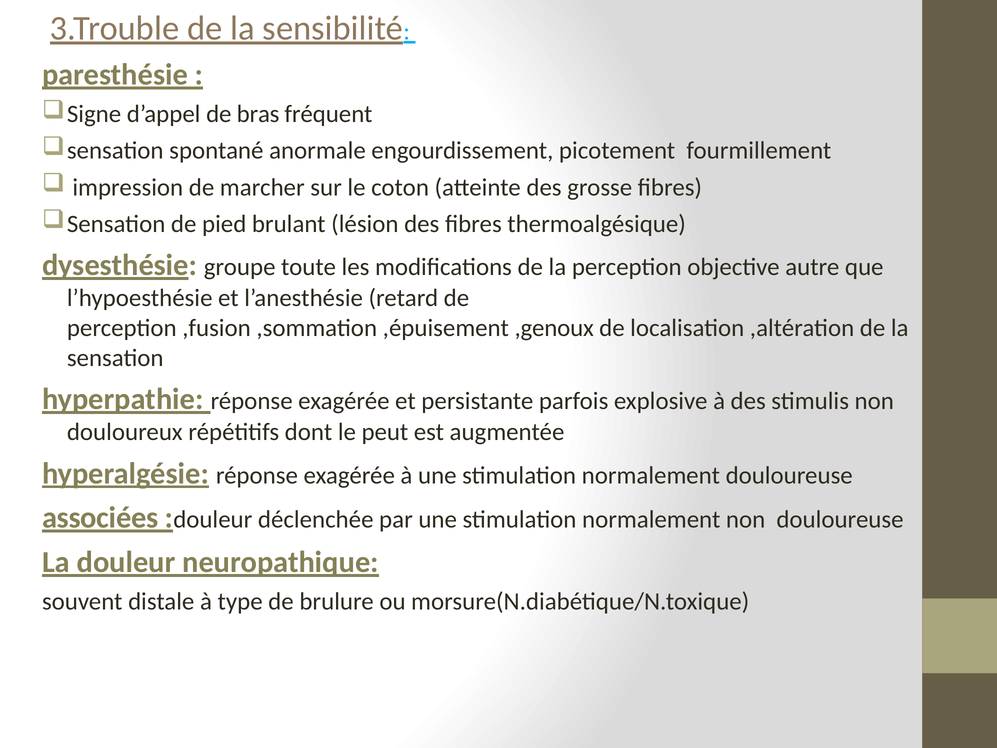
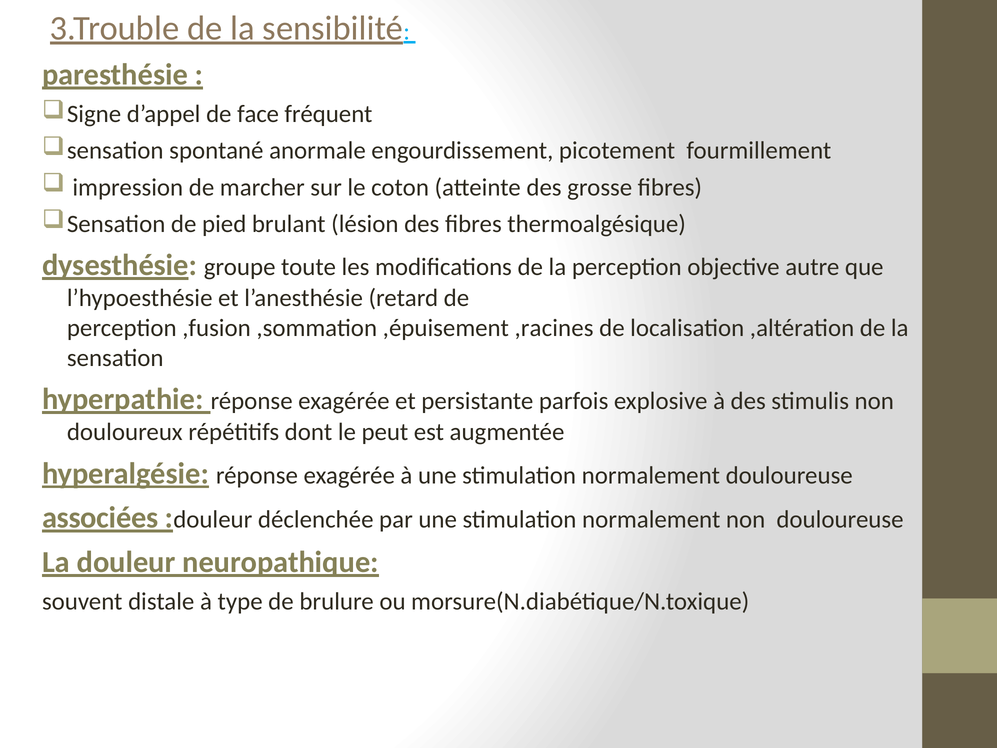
bras: bras -> face (258, 114)
,genoux: ,genoux -> ,racines (554, 328)
